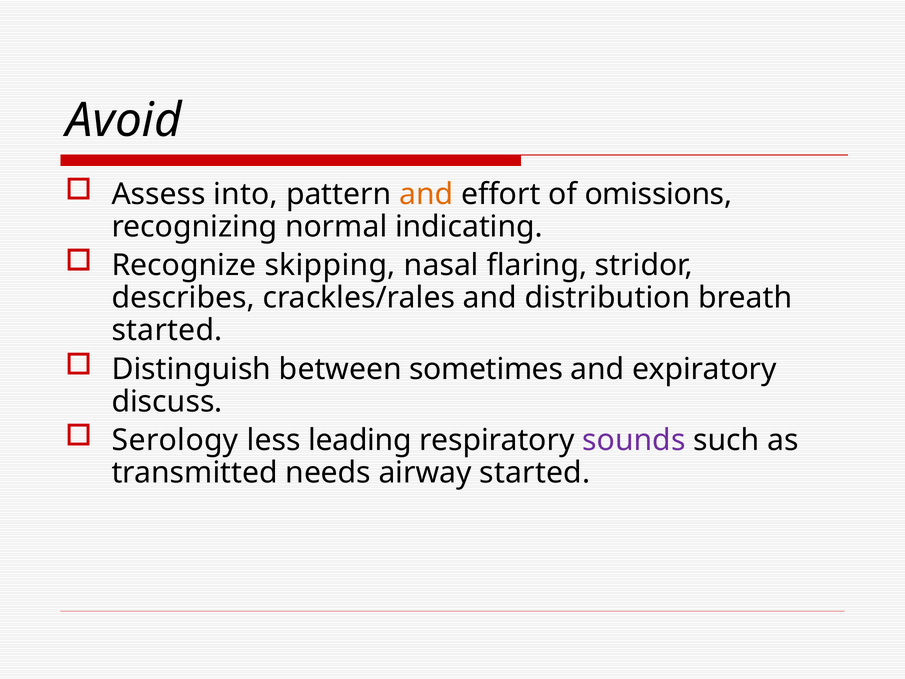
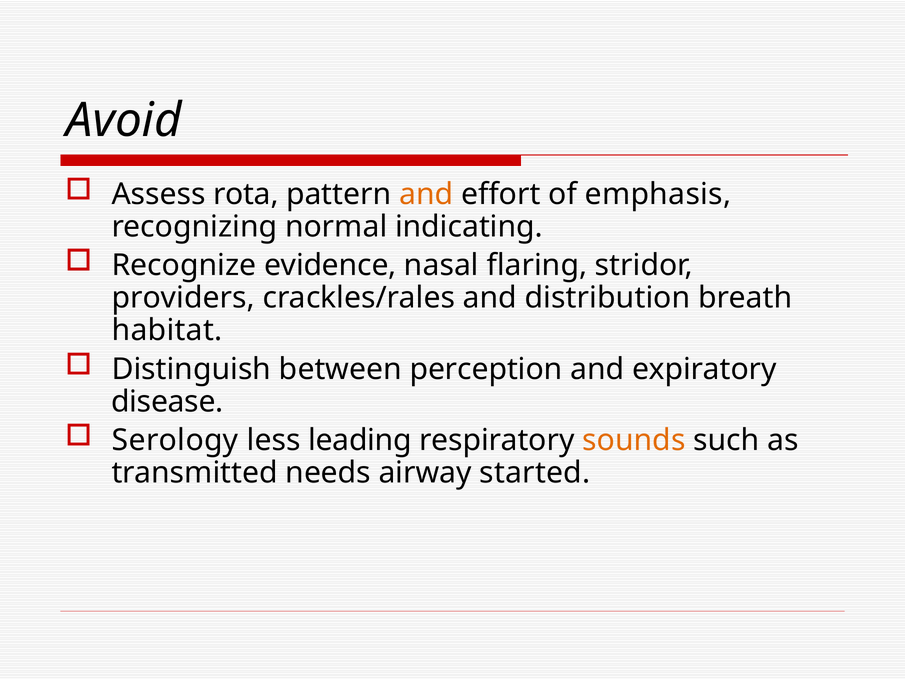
into: into -> rota (246, 194)
omissions: omissions -> emphasis (658, 194)
skipping: skipping -> evidence (330, 265)
describes: describes -> providers (183, 298)
started: started -> habitat (167, 330)
sometimes: sometimes -> perception (486, 369)
discuss: discuss -> disease (167, 402)
sounds colour: purple -> orange (634, 440)
